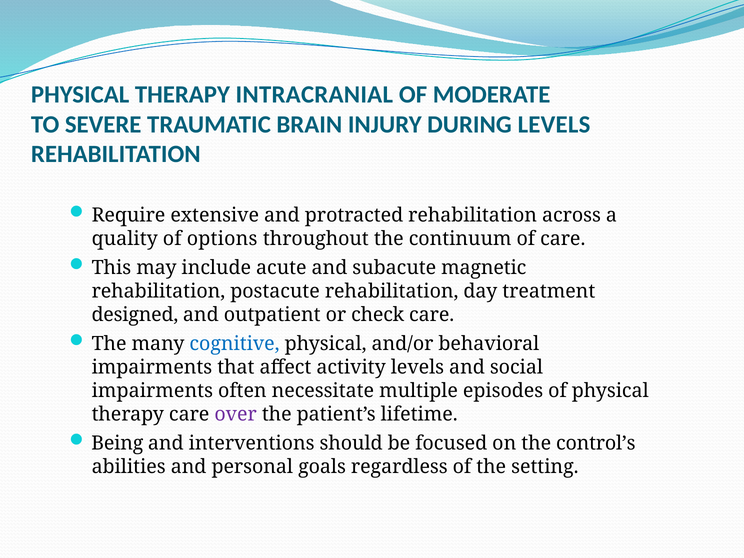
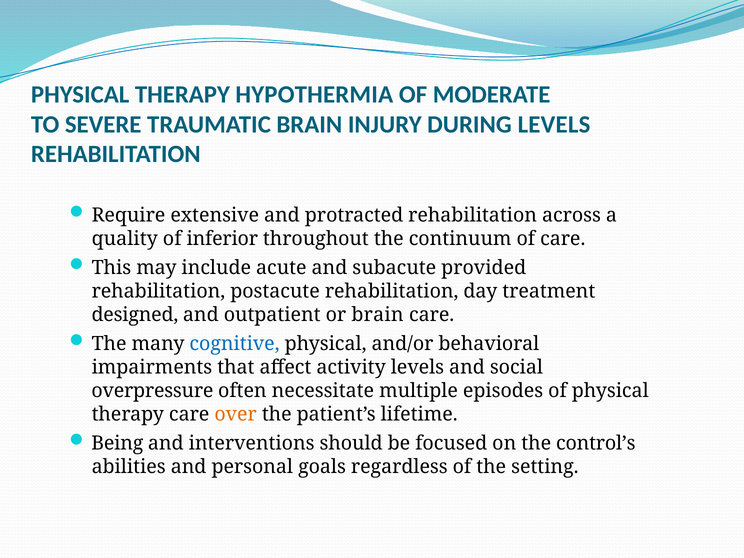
INTRACRANIAL: INTRACRANIAL -> HYPOTHERMIA (314, 95)
options: options -> inferior (222, 239)
magnetic: magnetic -> provided (484, 268)
or check: check -> brain (378, 315)
impairments: impairments -> overpressure (152, 391)
over colour: purple -> orange (236, 414)
